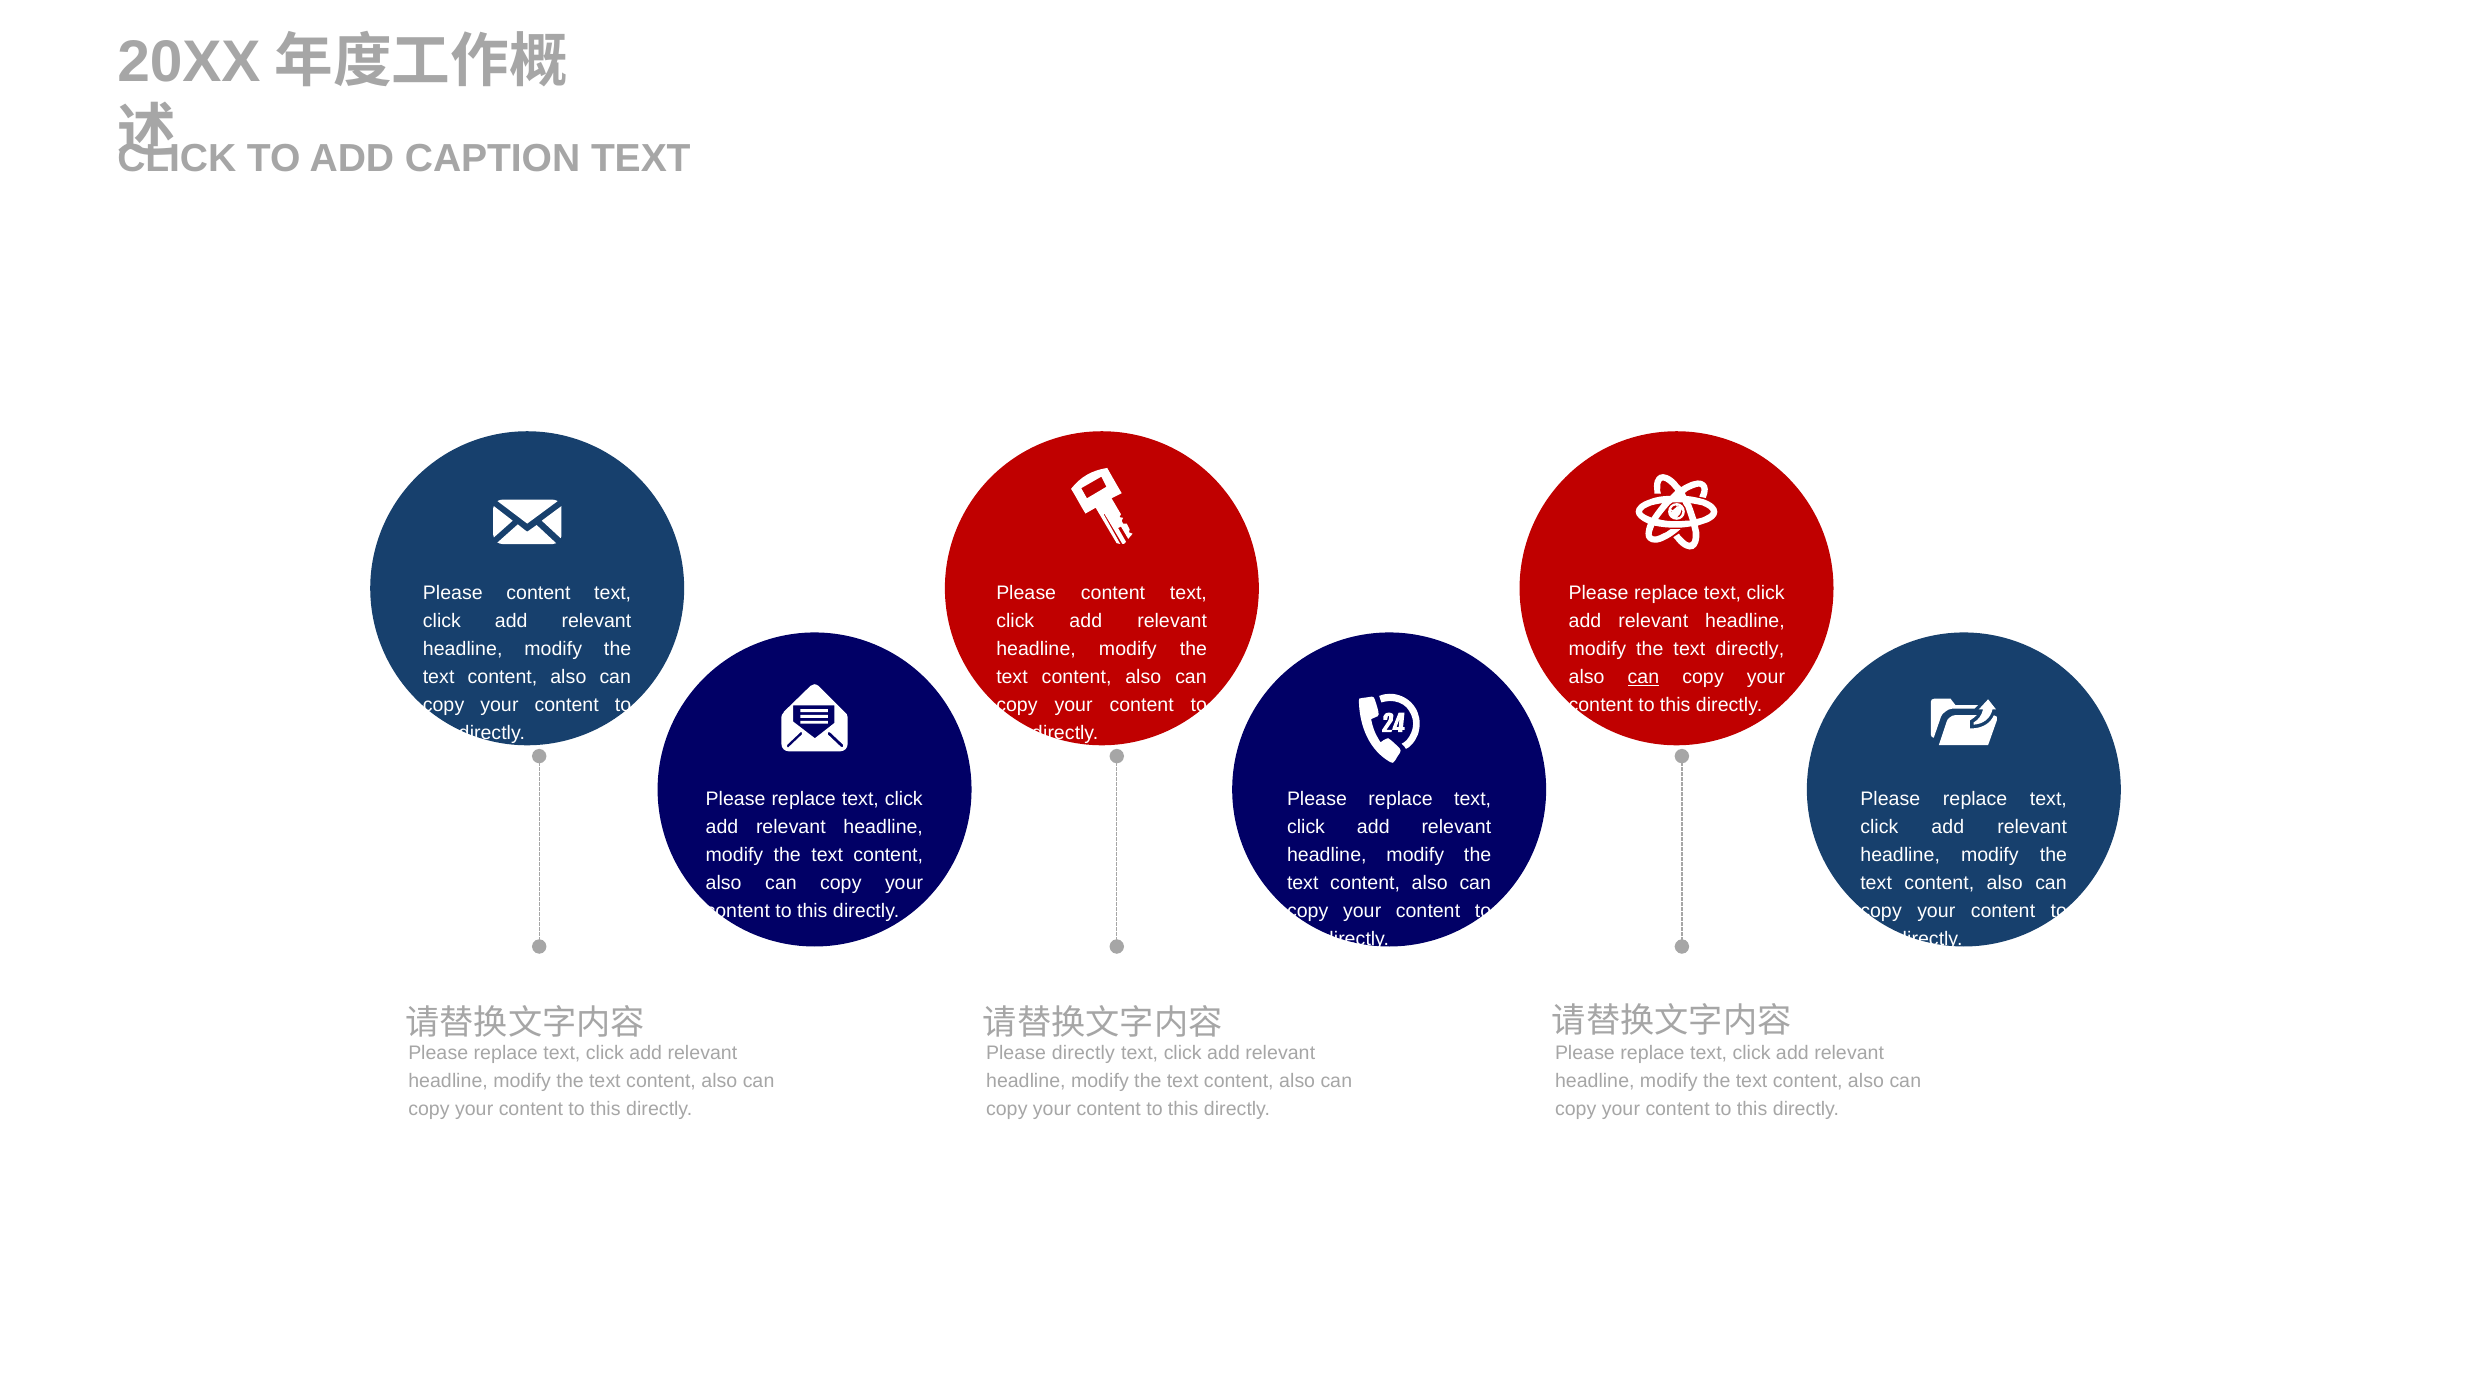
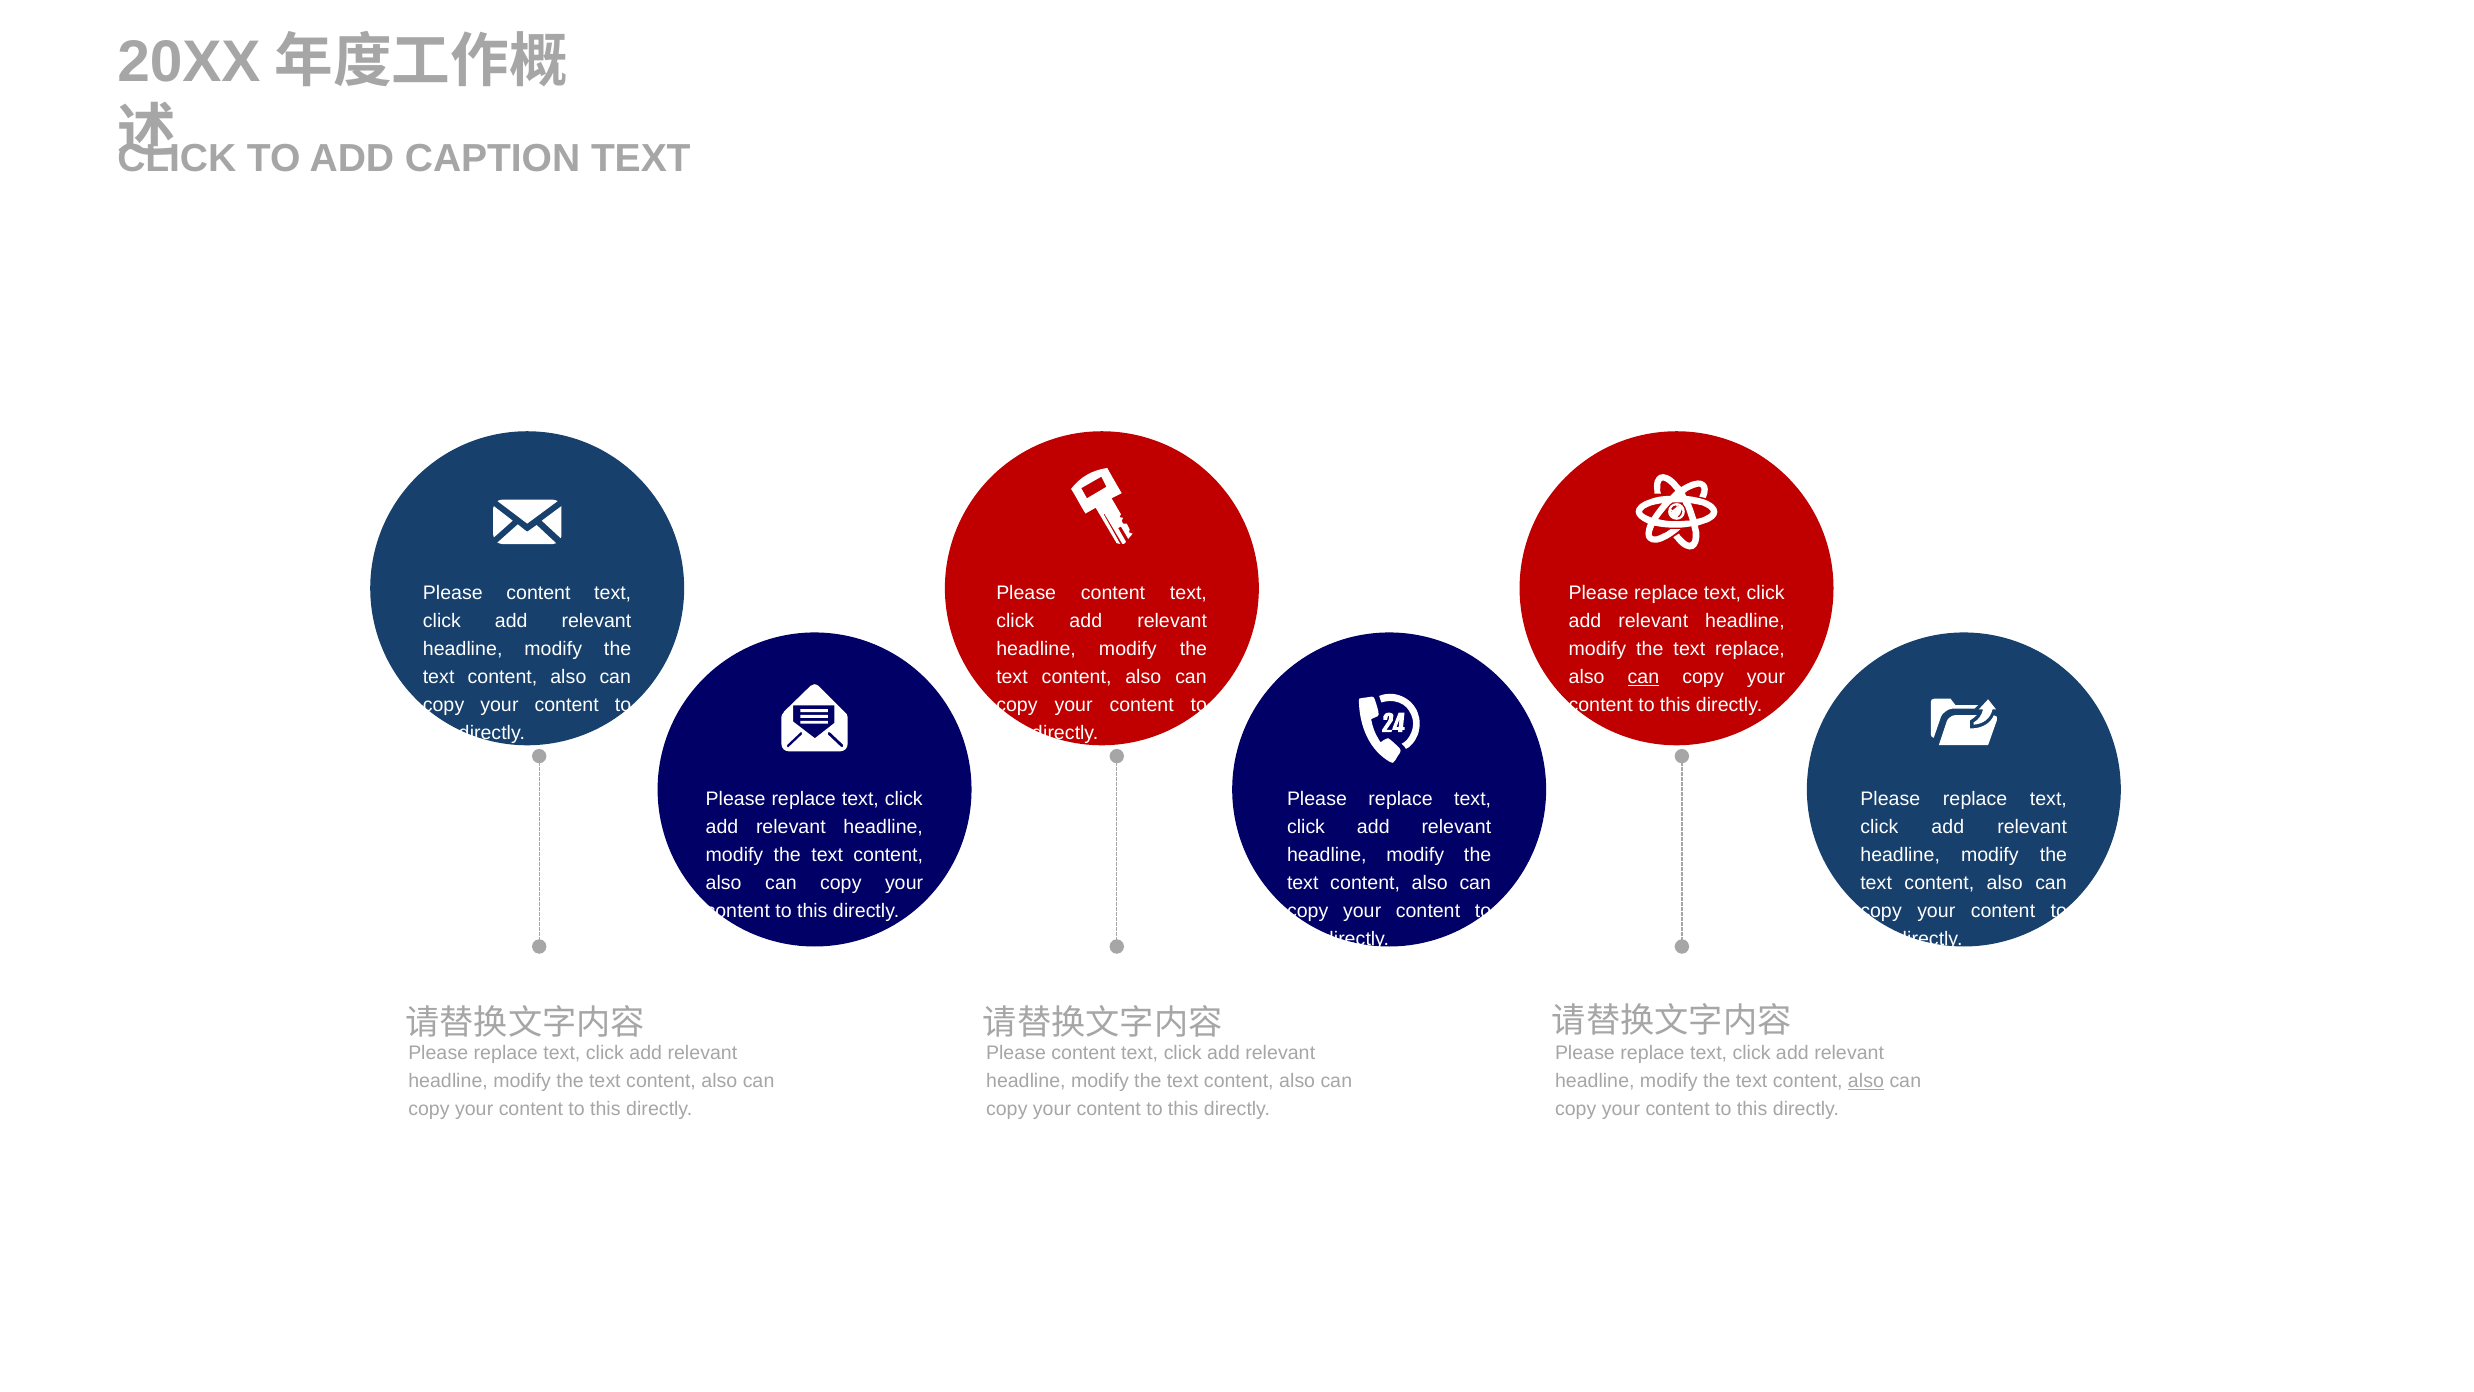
text directly: directly -> replace (1750, 649)
directly: directly -> content (1083, 1052)
also underline: none -> present (1866, 1081)
